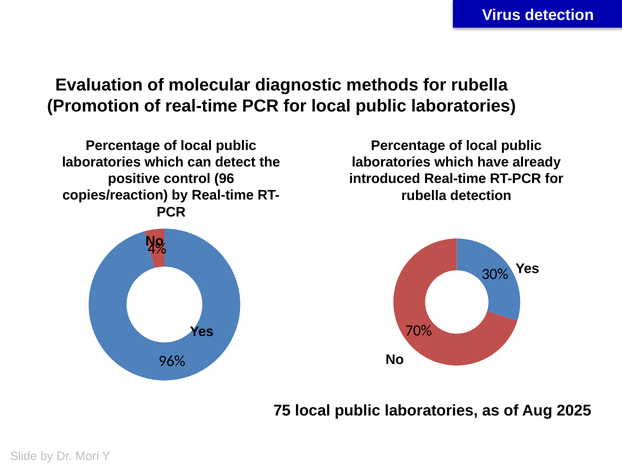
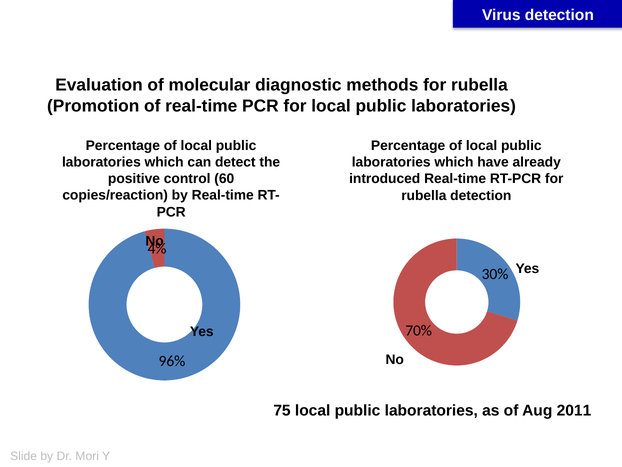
96: 96 -> 60 (224, 179)
2025: 2025 -> 2011 (574, 410)
